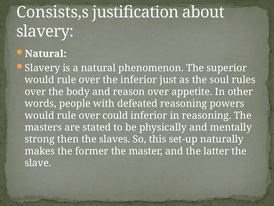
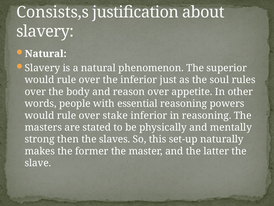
defeated: defeated -> essential (137, 103)
could: could -> stake (115, 115)
